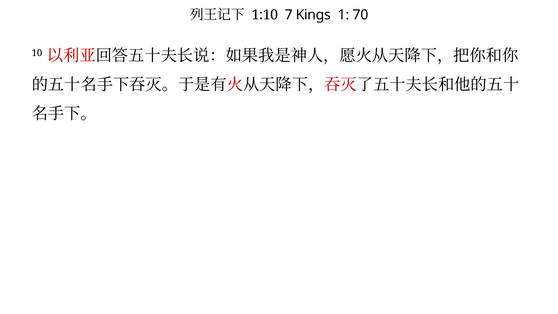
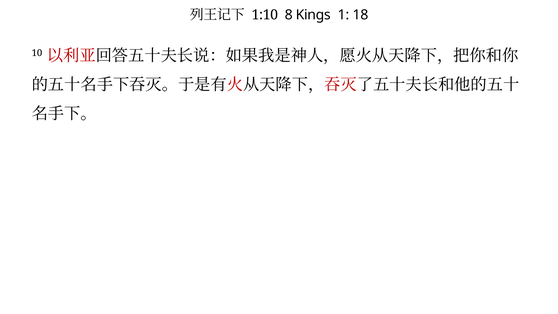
7: 7 -> 8 (289, 15)
70: 70 -> 18 (360, 15)
